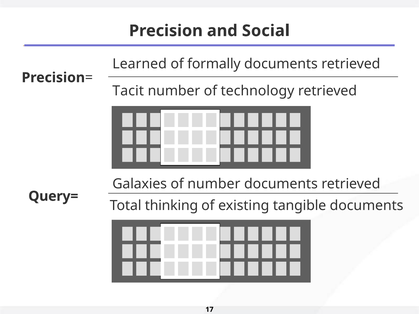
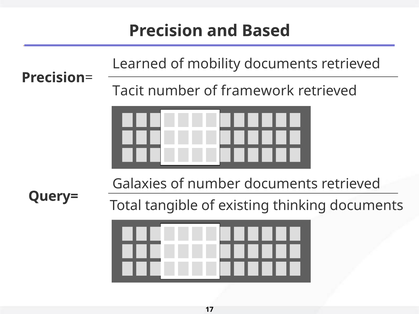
Social: Social -> Based (266, 31)
formally: formally -> mobility (214, 64)
technology: technology -> framework (257, 91)
thinking: thinking -> tangible (171, 206)
tangible: tangible -> thinking (300, 206)
